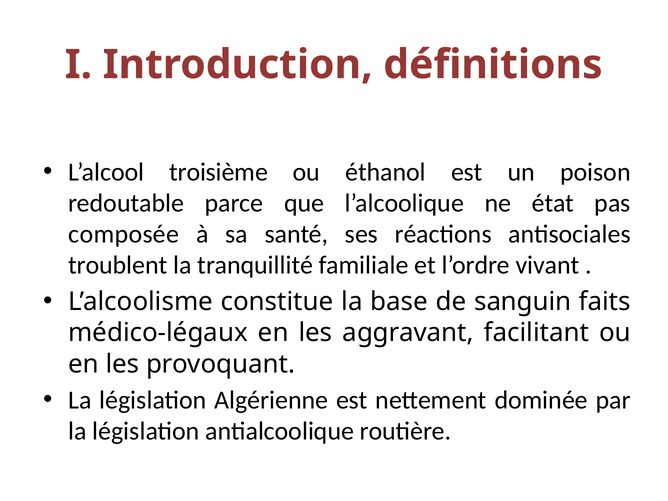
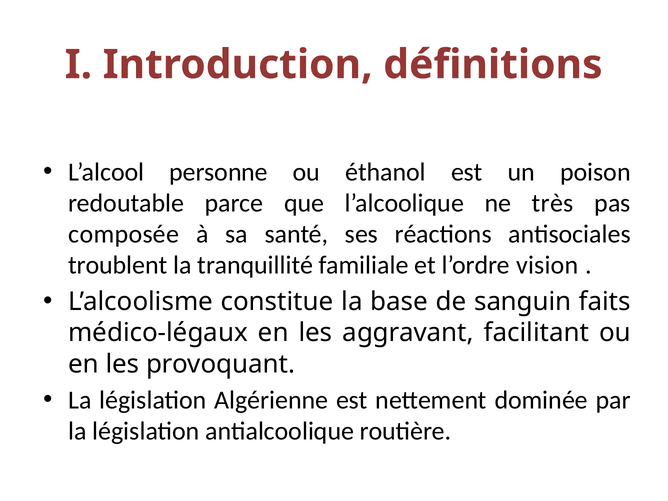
troisième: troisième -> personne (219, 172)
état: état -> très (553, 203)
vivant: vivant -> vision (547, 265)
